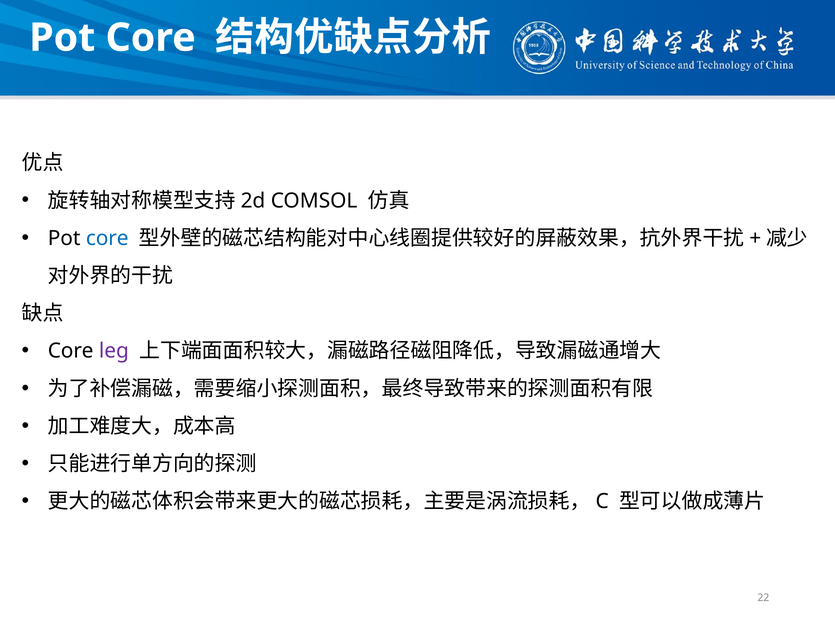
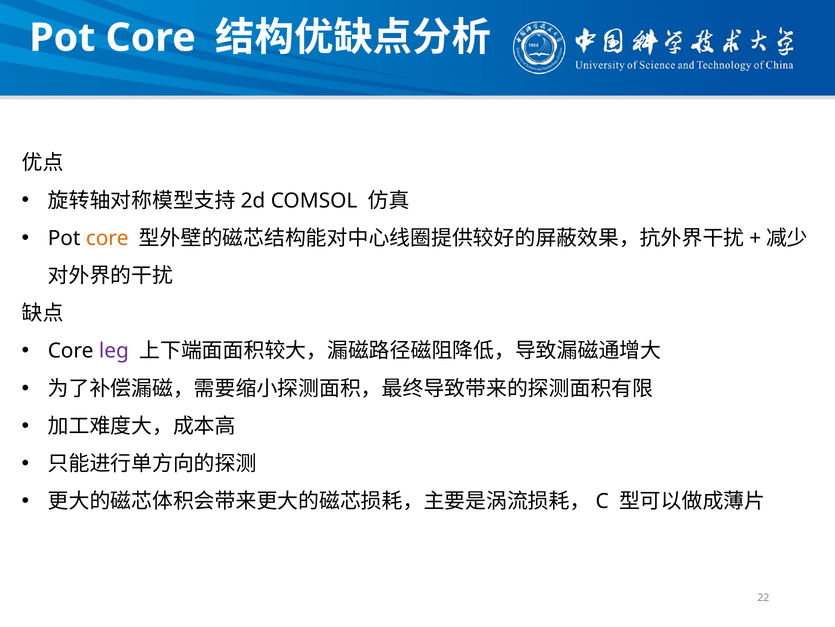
core colour: blue -> orange (107, 238)
